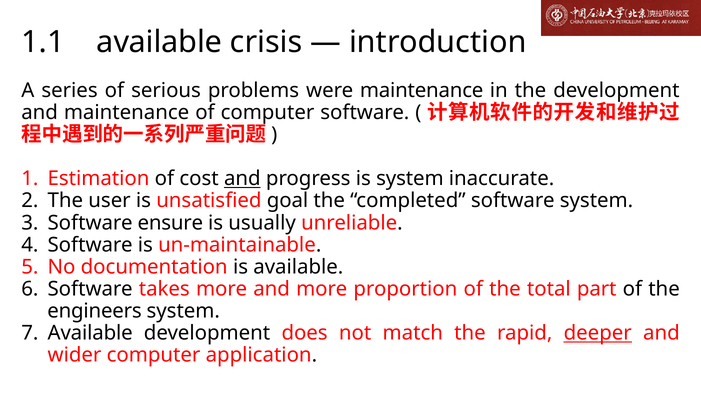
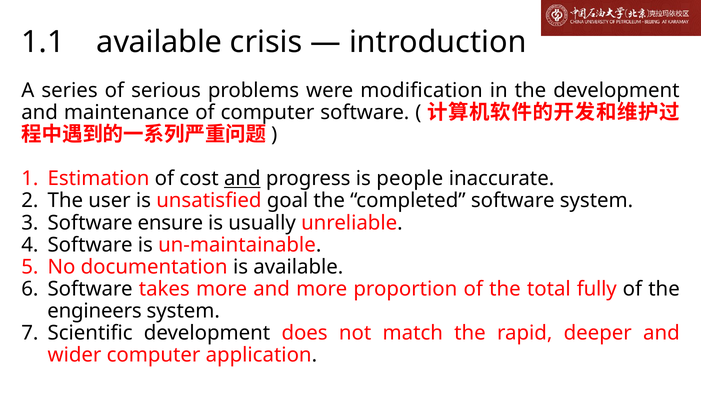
were maintenance: maintenance -> modification (421, 90)
is system: system -> people (410, 179)
part: part -> fully (597, 289)
Available: Available -> Scientific (90, 333)
deeper underline: present -> none (598, 333)
